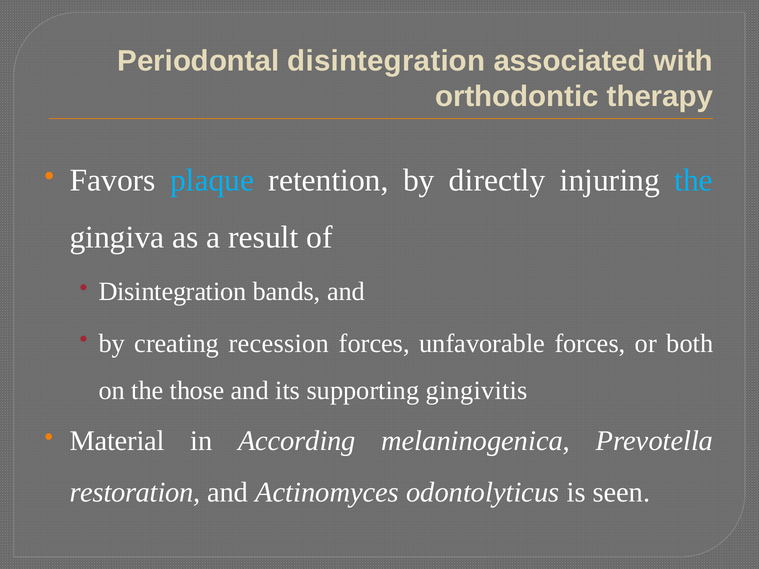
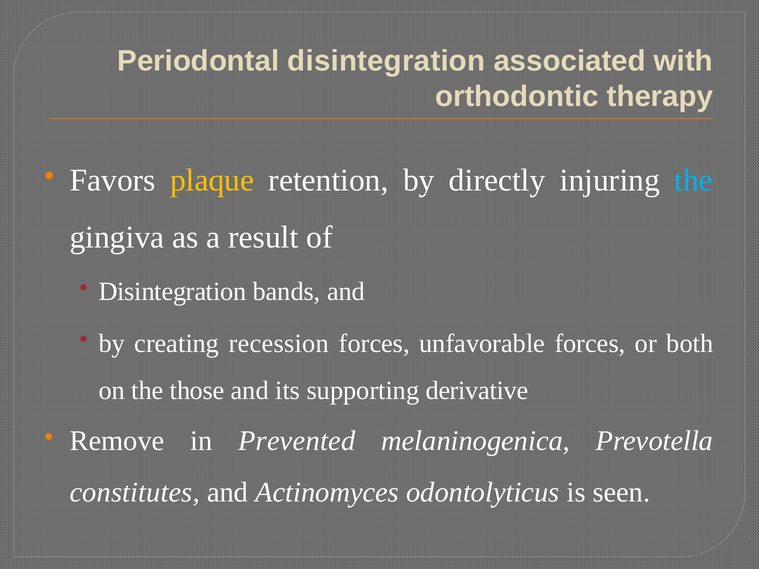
plaque colour: light blue -> yellow (212, 181)
gingivitis: gingivitis -> derivative (477, 391)
Material: Material -> Remove (117, 441)
According: According -> Prevented (297, 441)
restoration: restoration -> constitutes (135, 492)
